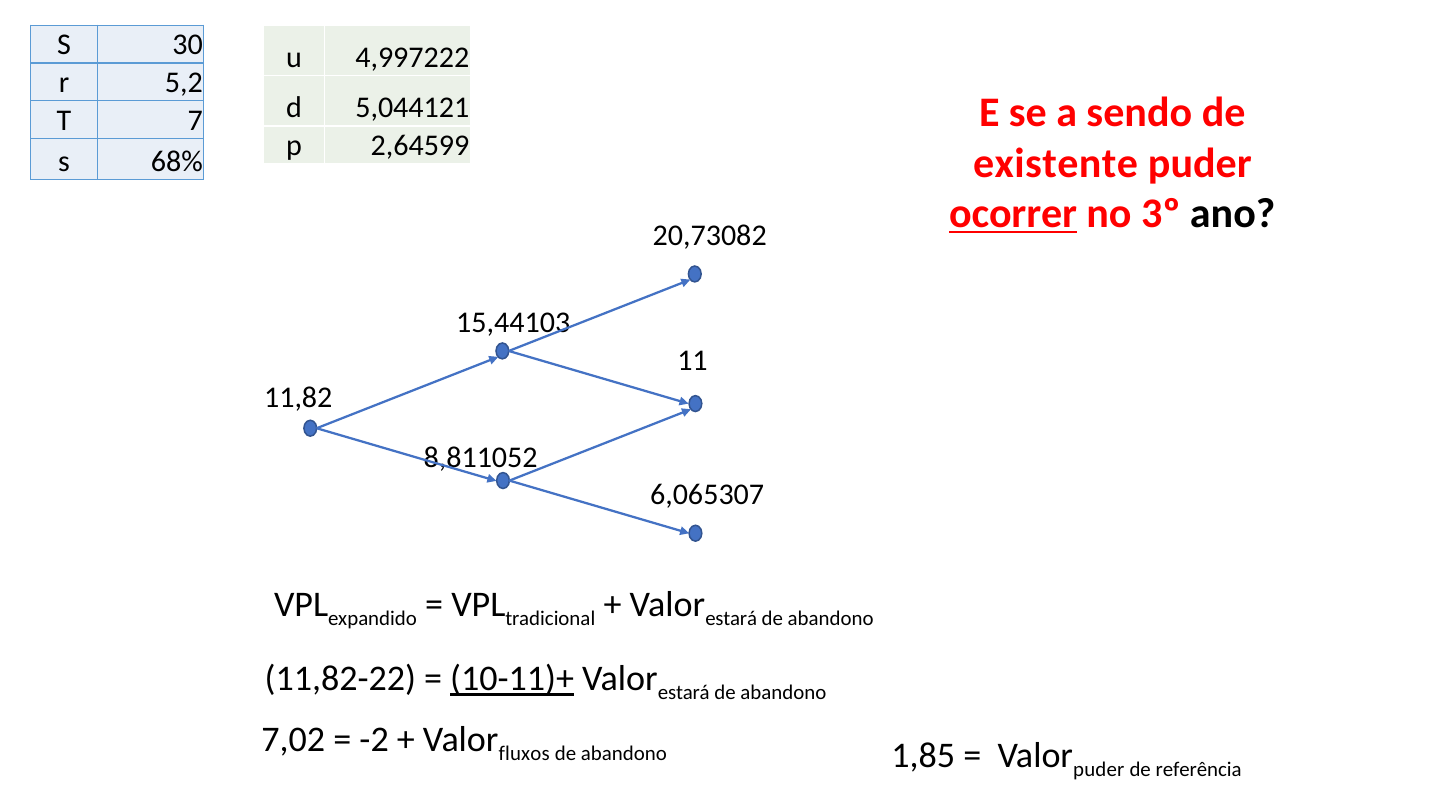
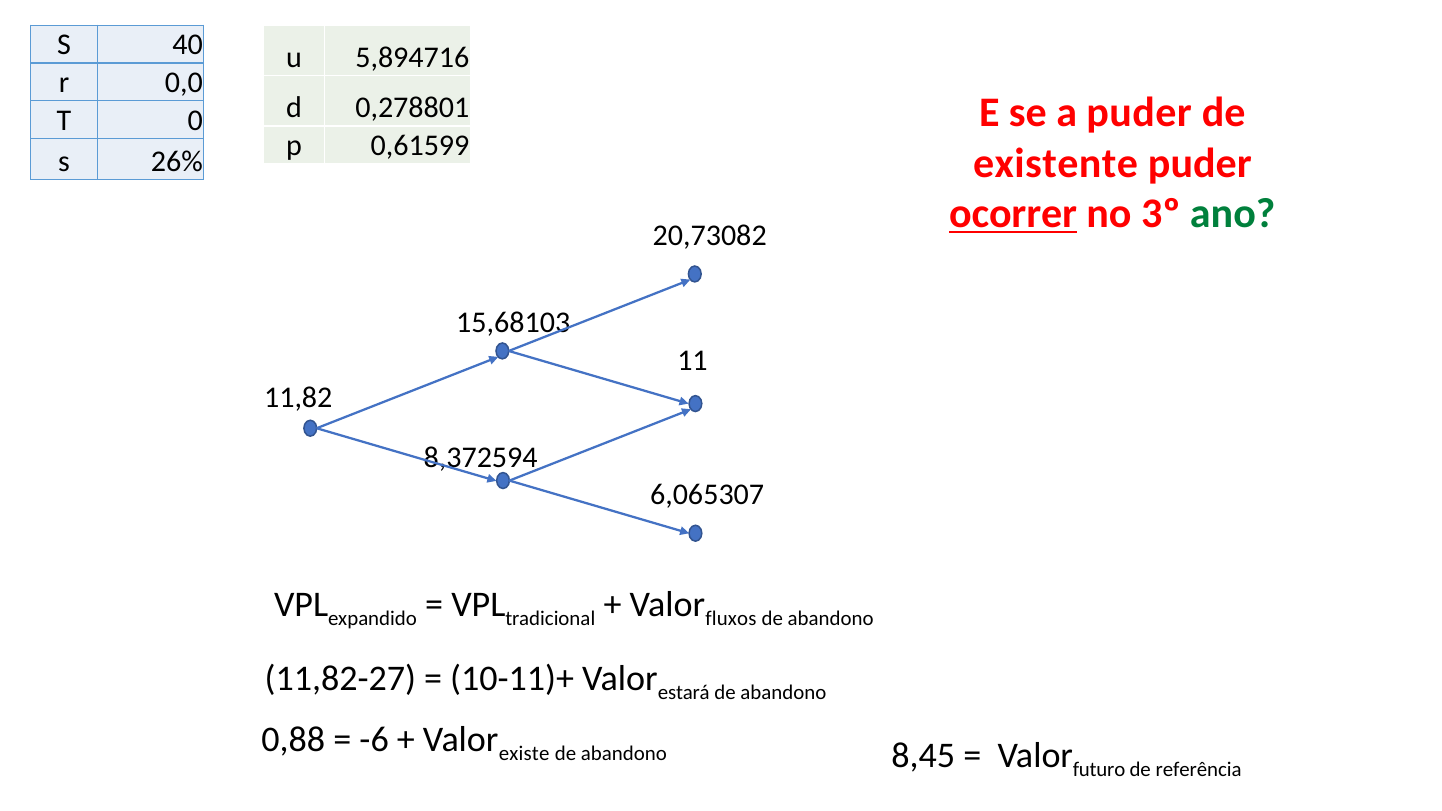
30: 30 -> 40 (188, 45)
4,997222: 4,997222 -> 5,894716 (412, 58)
5,2: 5,2 -> 0,0 (184, 83)
5,044121: 5,044121 -> 0,278801 (412, 108)
a sendo: sendo -> puder (1139, 113)
7: 7 -> 0 (195, 120)
2,64599: 2,64599 -> 0,61599 (420, 146)
68%: 68% -> 26% (177, 162)
ano colour: black -> green (1233, 214)
15,44103: 15,44103 -> 15,68103 (513, 323)
8,811052: 8,811052 -> 8,372594 (481, 457)
estará: estará -> fluxos (731, 619)
11,82-22: 11,82-22 -> 11,82-27 (340, 679)
10-11)+ underline: present -> none (512, 679)
7,02: 7,02 -> 0,88 (293, 740)
-2: -2 -> -6 (374, 740)
fluxos: fluxos -> existe (524, 754)
1,85: 1,85 -> 8,45 (923, 756)
puder: puder -> futuro (1099, 770)
